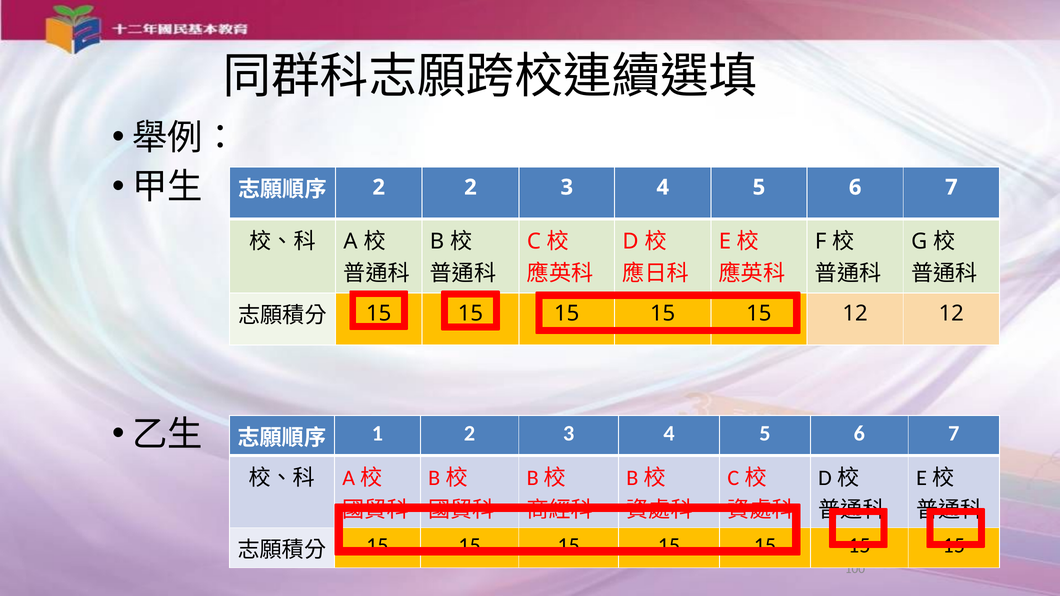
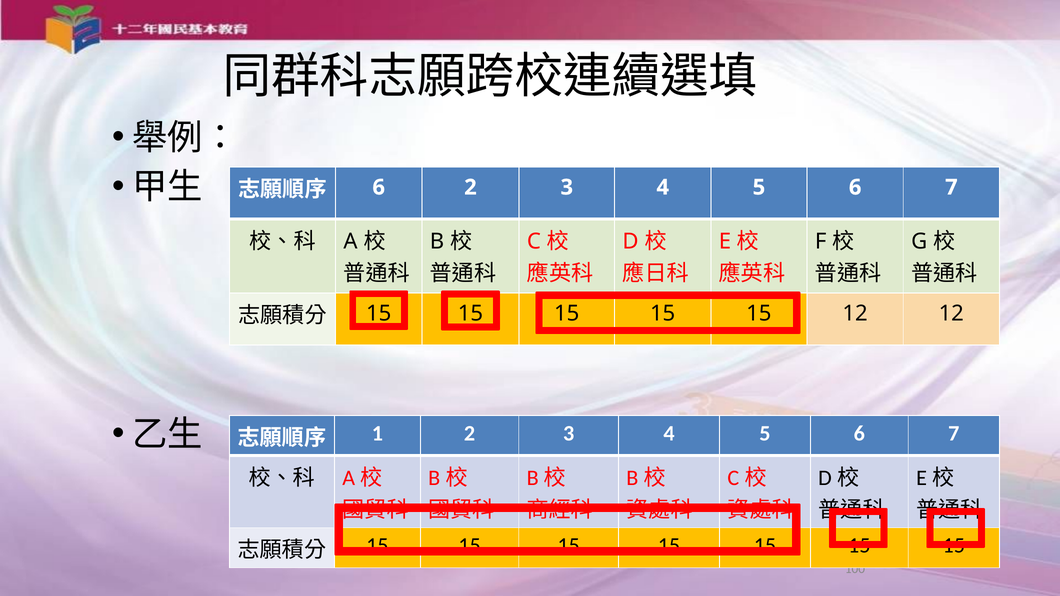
2: 2 -> 6 (379, 187)
